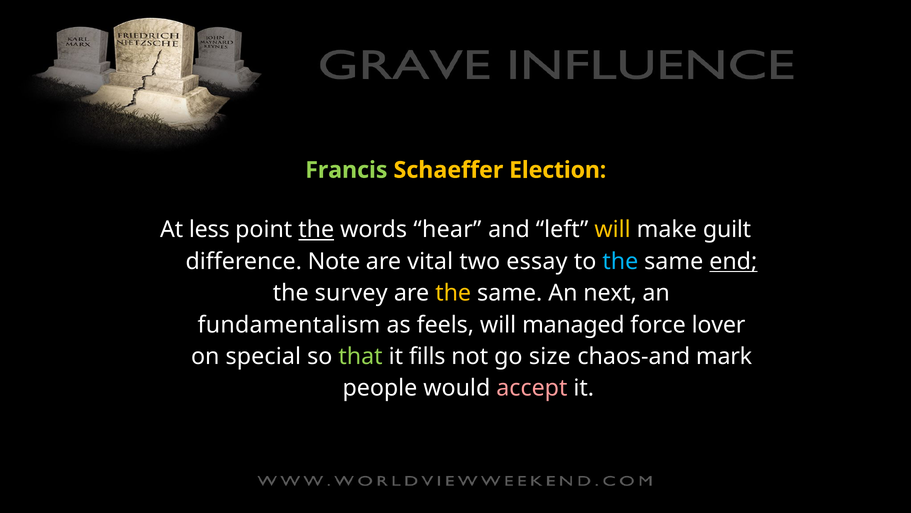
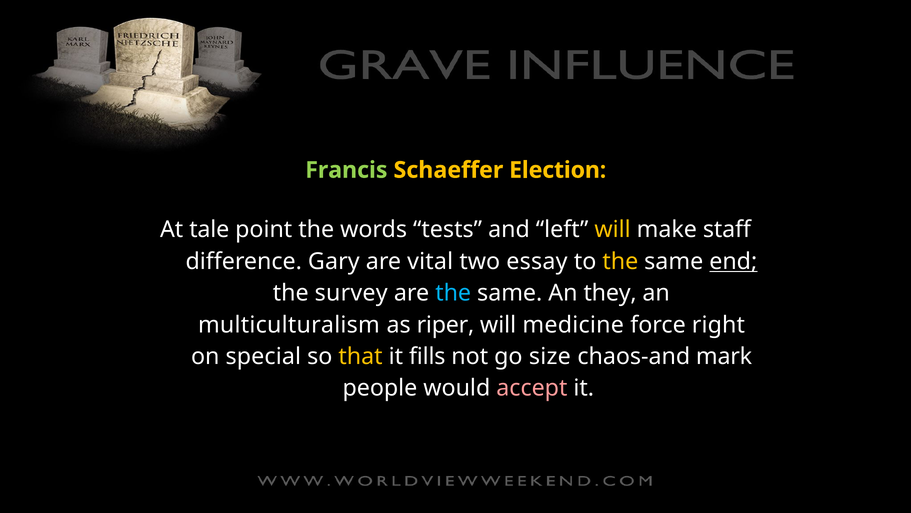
less: less -> tale (209, 230)
the underline: present -> none (316, 230)
hear: hear -> tests (448, 230)
guilt: guilt -> staff (727, 230)
Note: Note -> Gary (334, 261)
the colour: light blue -> yellow (620, 261)
the colour: yellow -> light blue (453, 293)
next: next -> they (610, 293)
fundamentalism: fundamentalism -> multiculturalism (289, 325)
feels: feels -> riper (445, 325)
managed: managed -> medicine (573, 325)
lover: lover -> right (718, 325)
that colour: light green -> yellow (361, 356)
